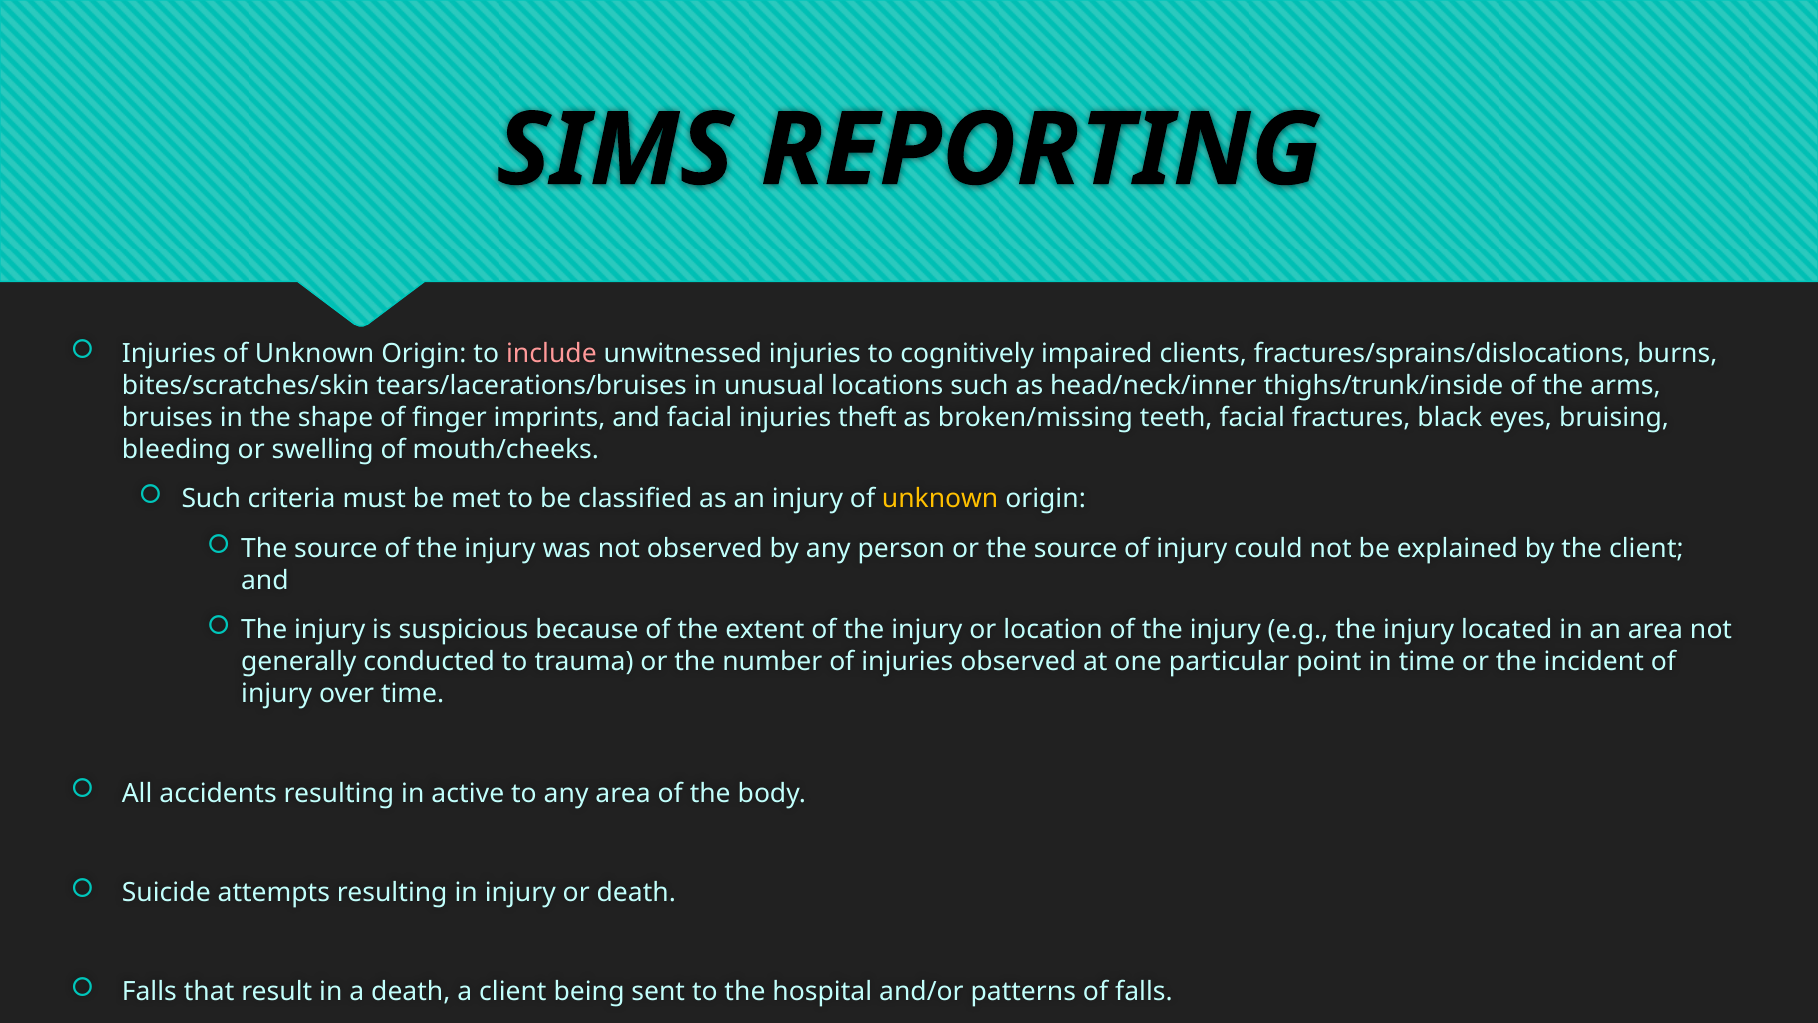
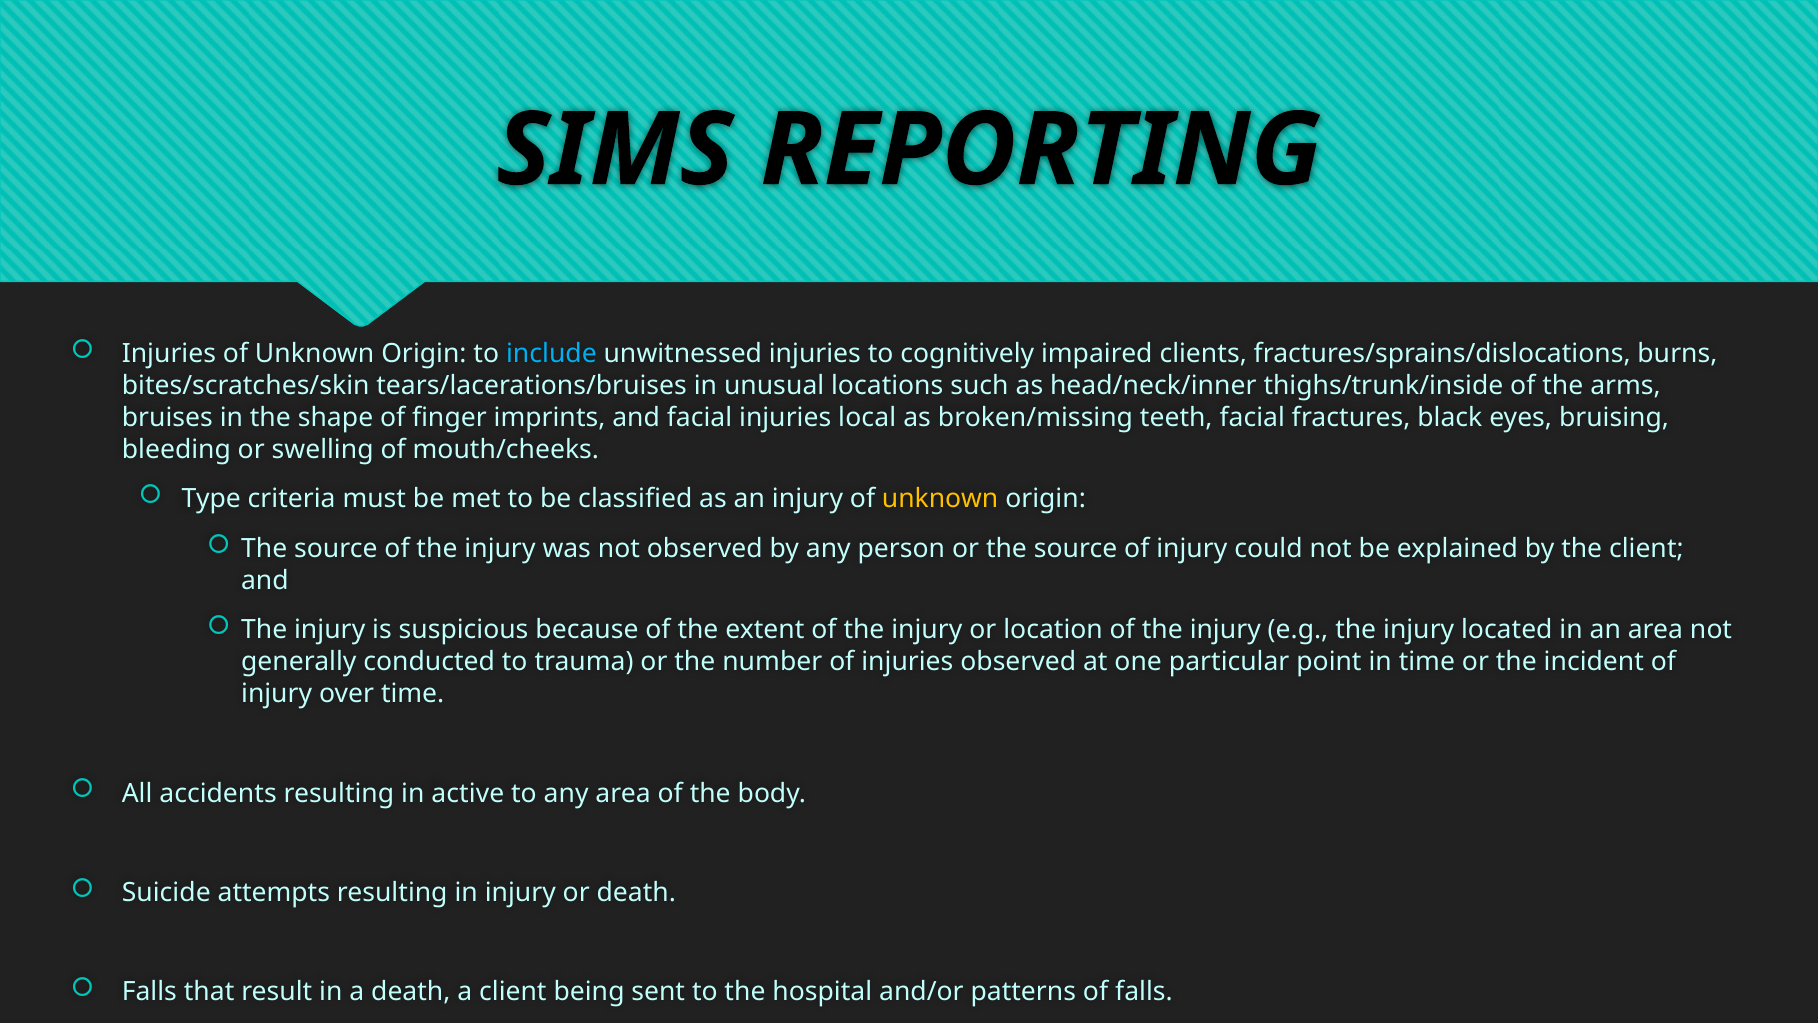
include colour: pink -> light blue (551, 354)
theft: theft -> local (867, 417)
Such: Such -> Type (211, 499)
